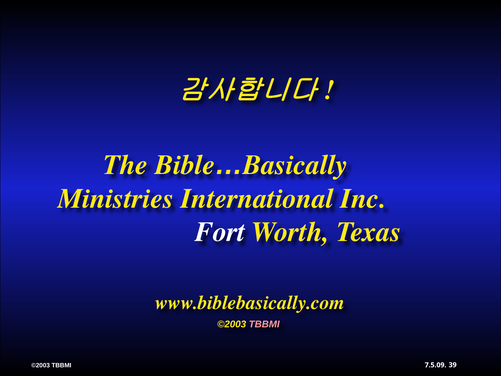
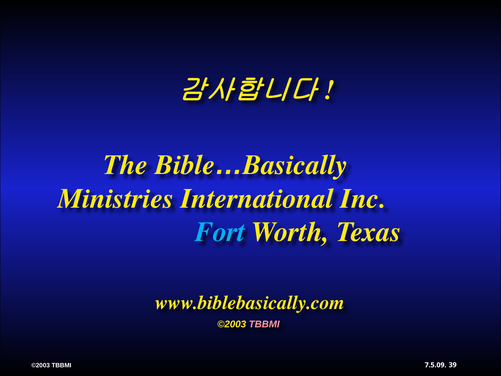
Fort colour: white -> light blue (220, 232)
